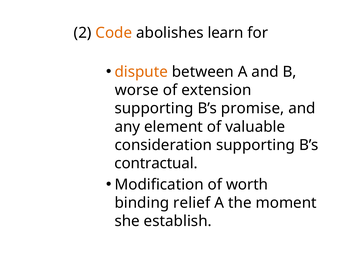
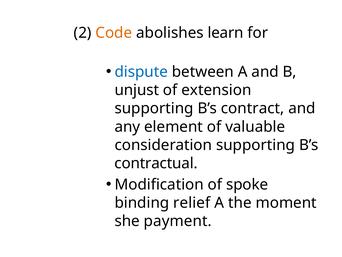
dispute colour: orange -> blue (141, 72)
worse: worse -> unjust (137, 90)
promise: promise -> contract (253, 108)
worth: worth -> spoke (247, 184)
establish: establish -> payment (178, 221)
